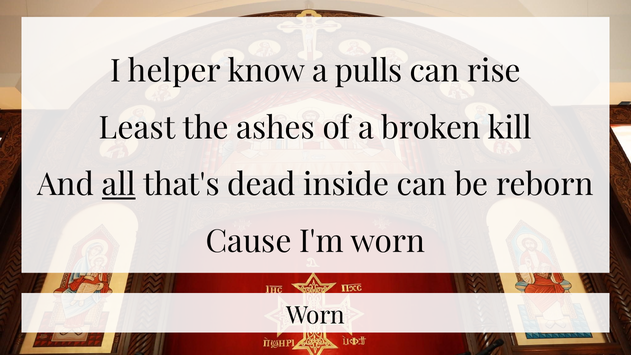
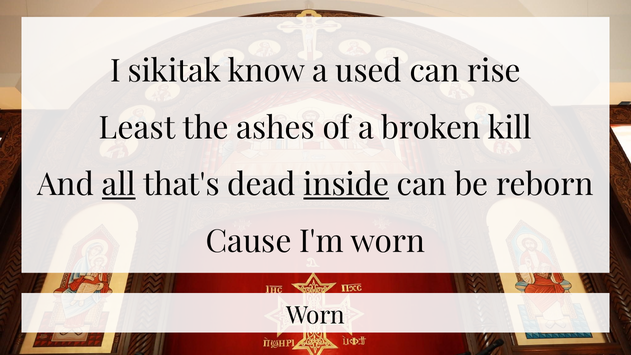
helper: helper -> sikitak (174, 71)
pulls: pulls -> used (369, 71)
inside underline: none -> present (346, 185)
